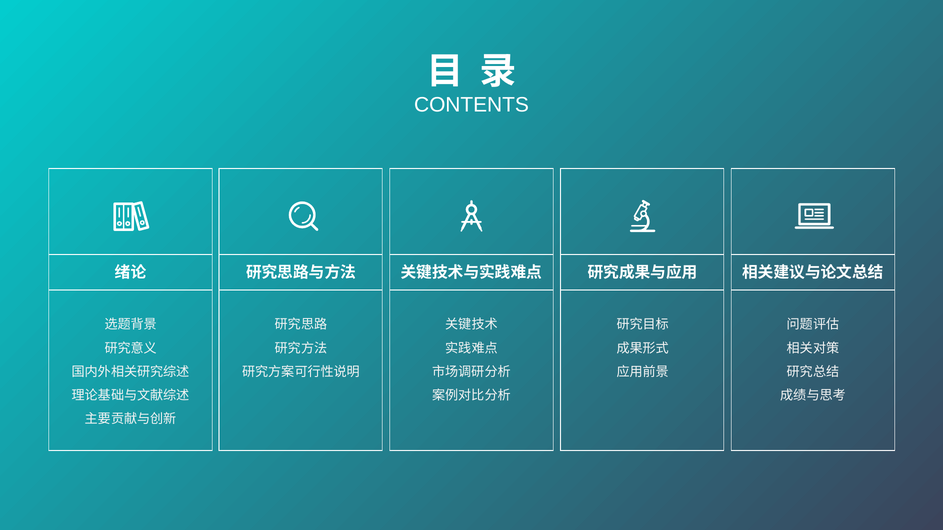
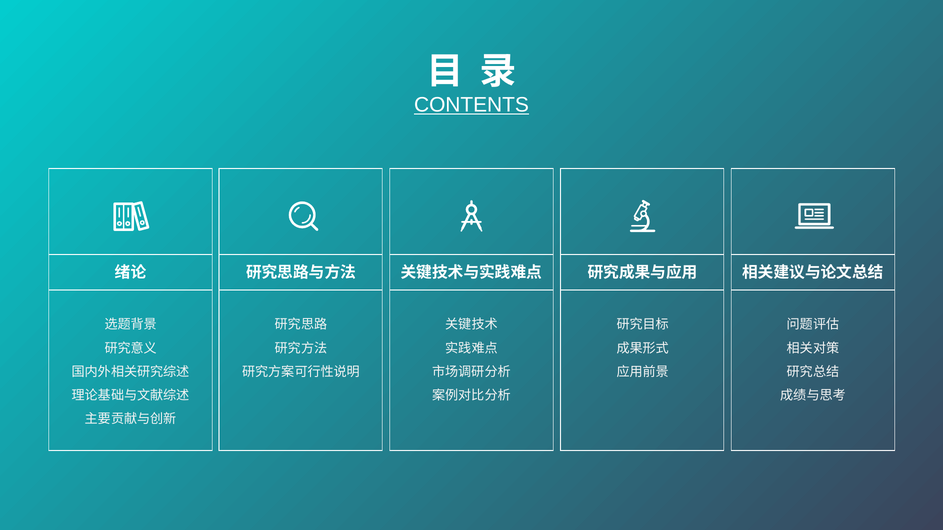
CONTENTS underline: none -> present (471, 105)
